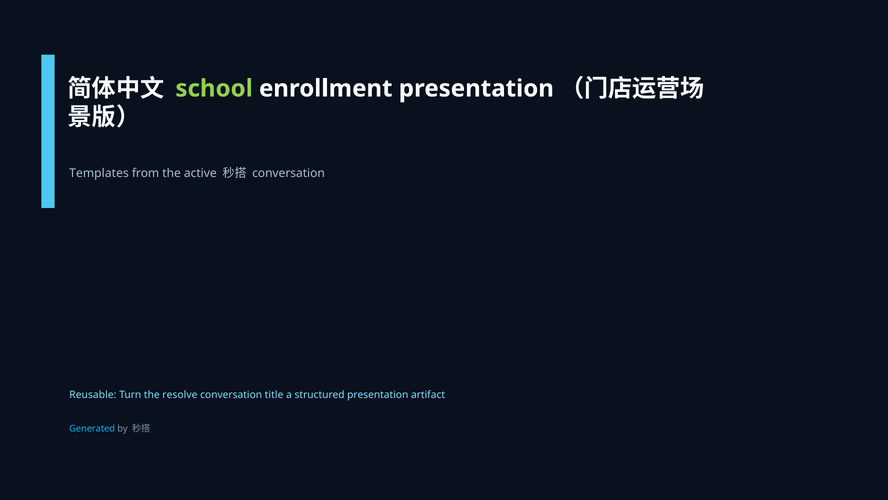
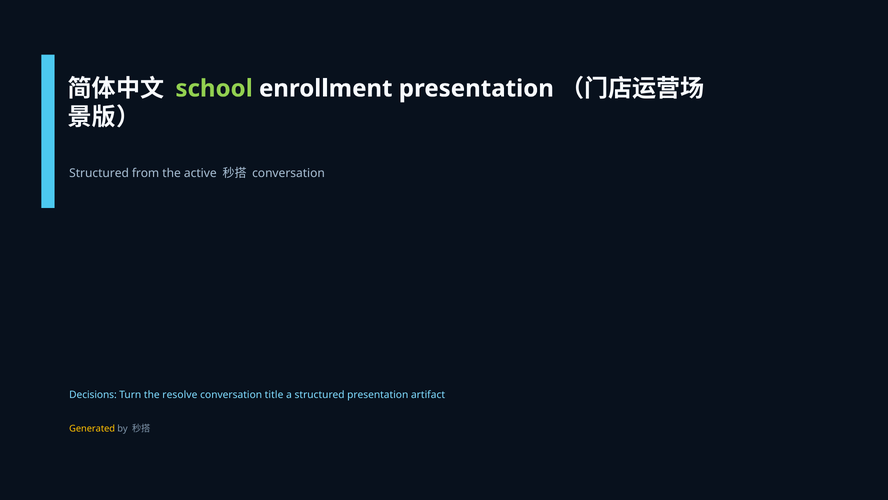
Templates: Templates -> Structured (99, 173)
Reusable: Reusable -> Decisions (93, 394)
Generated colour: light blue -> yellow (92, 428)
